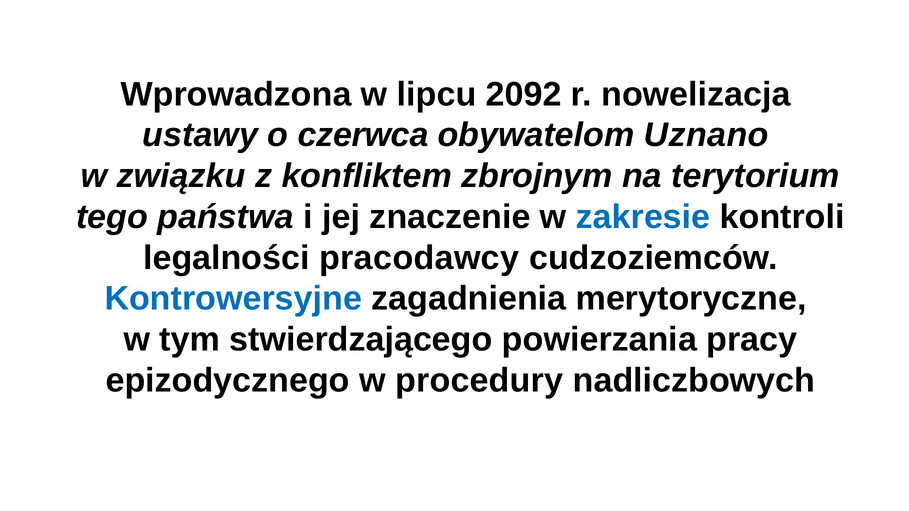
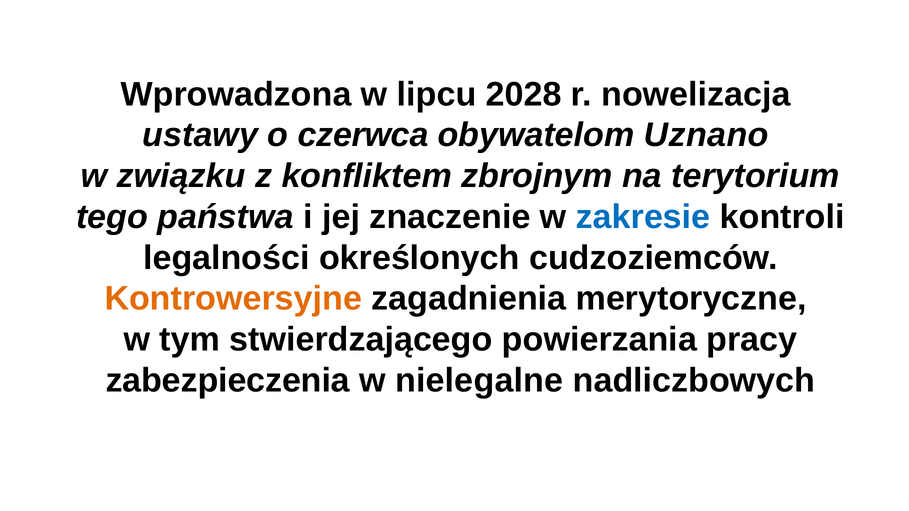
2092: 2092 -> 2028 (524, 94)
pracodawcy: pracodawcy -> określonych (419, 258)
Kontrowersyjne colour: blue -> orange (233, 299)
epizodycznego: epizodycznego -> zabezpieczenia (228, 381)
procedury: procedury -> nielegalne (479, 381)
